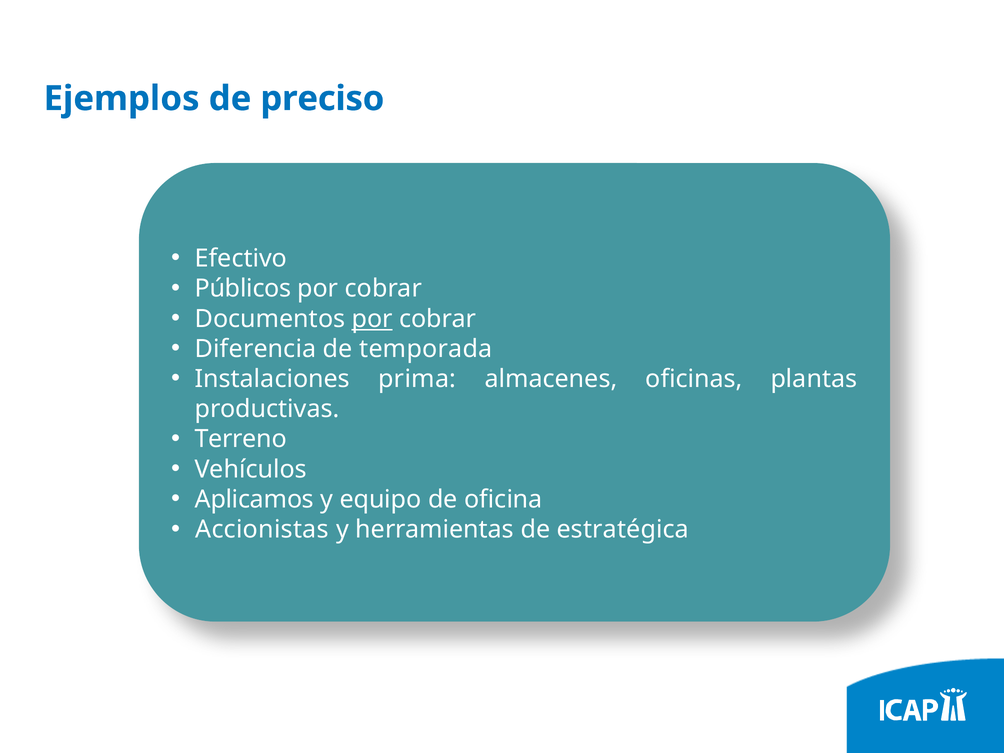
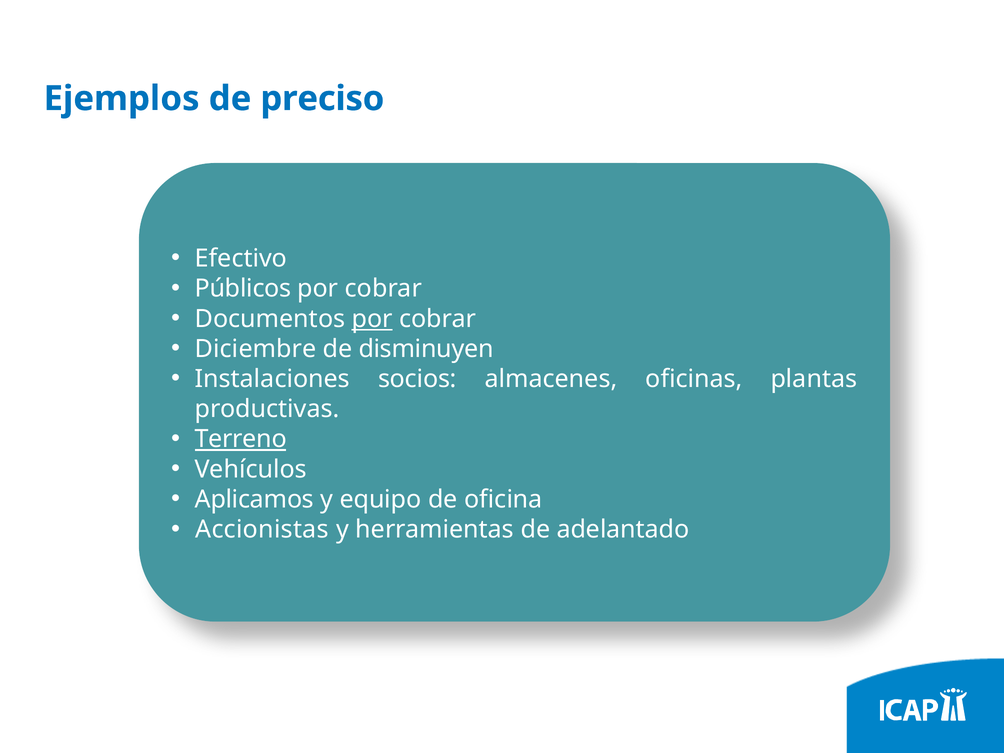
Diferencia: Diferencia -> Diciembre (256, 349)
temporada: temporada -> disminuyen (426, 349)
prima: prima -> socios (417, 379)
Terreno underline: none -> present (241, 439)
estratégica: estratégica -> adelantado (623, 530)
